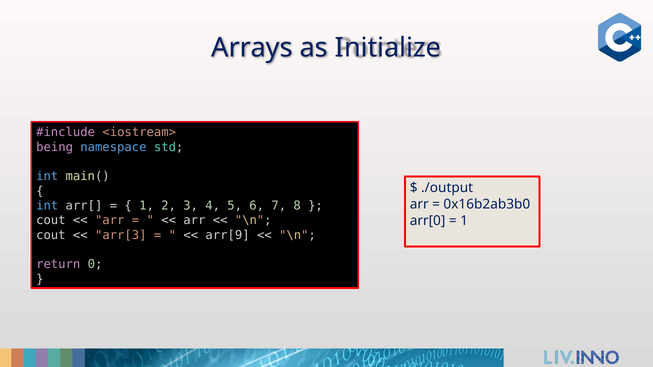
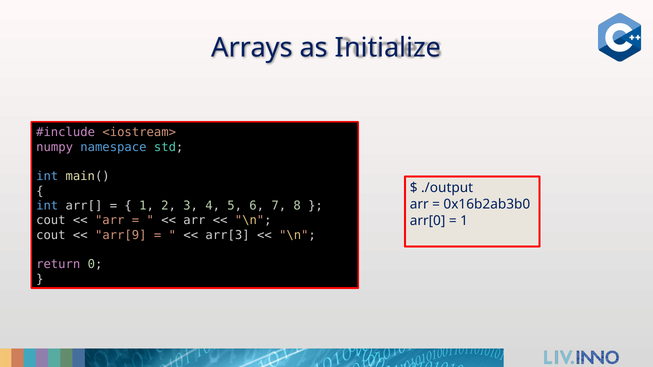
being: being -> numpy (55, 147)
arr[3: arr[3 -> arr[9 (121, 235)
arr[9: arr[9 -> arr[3 (228, 235)
